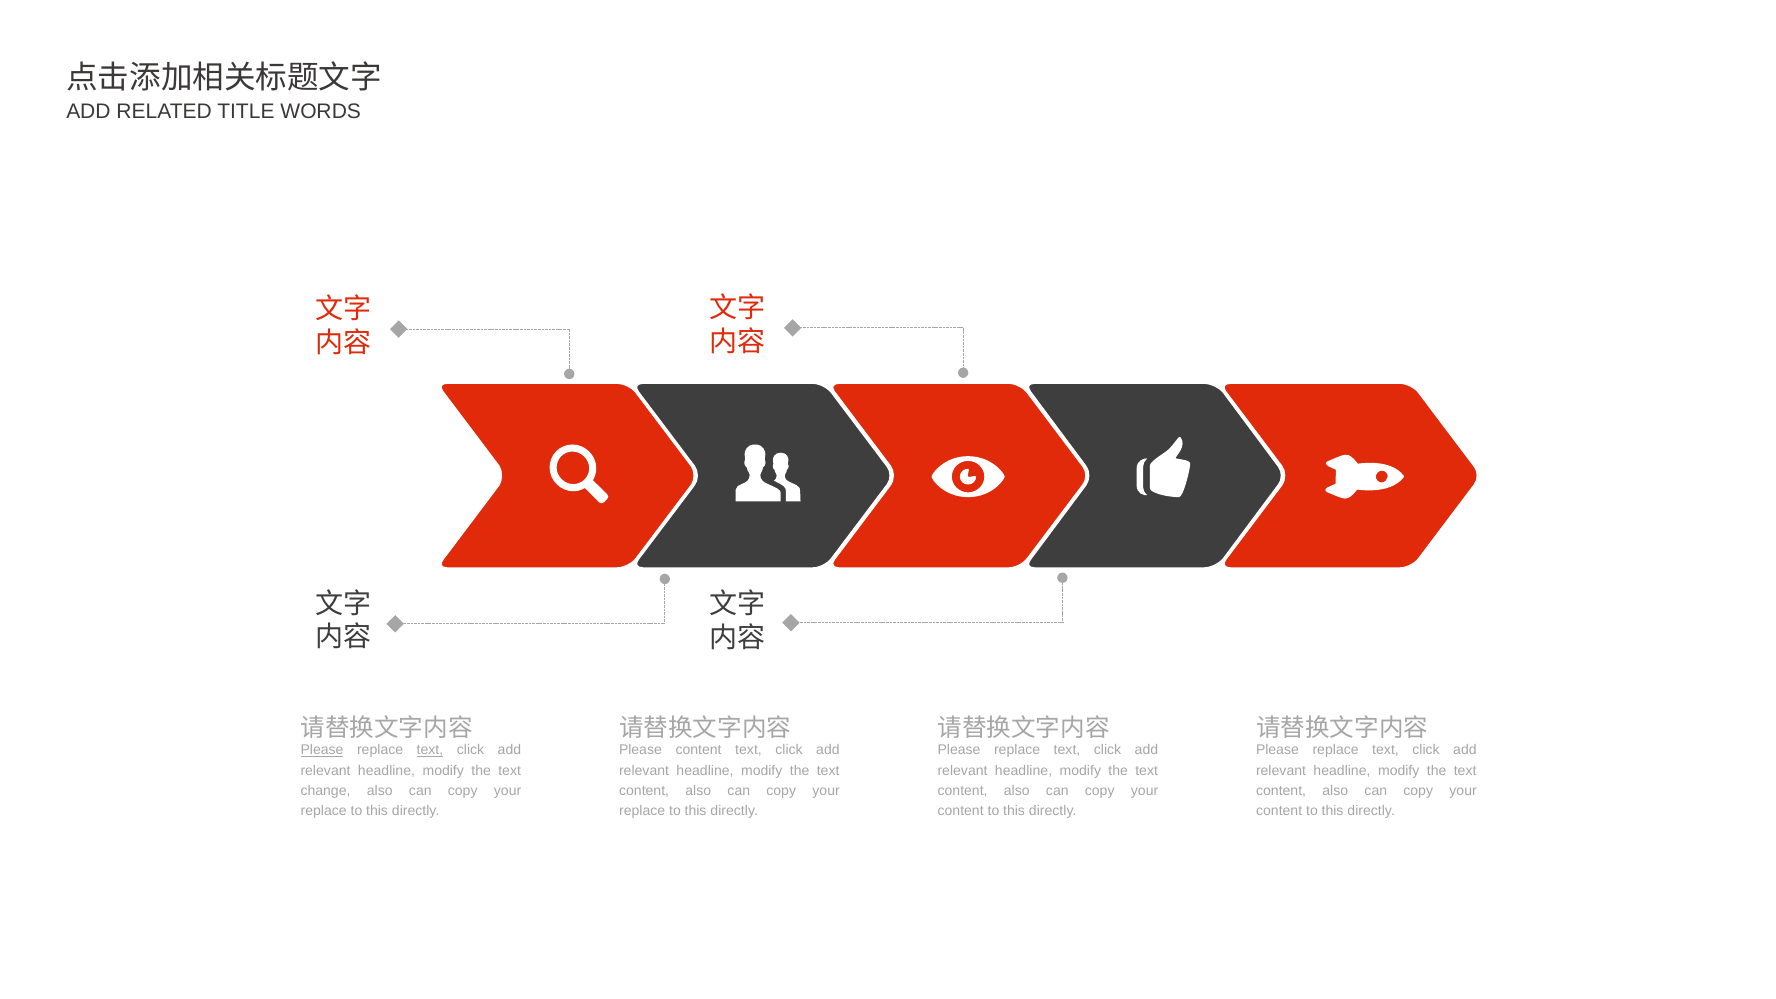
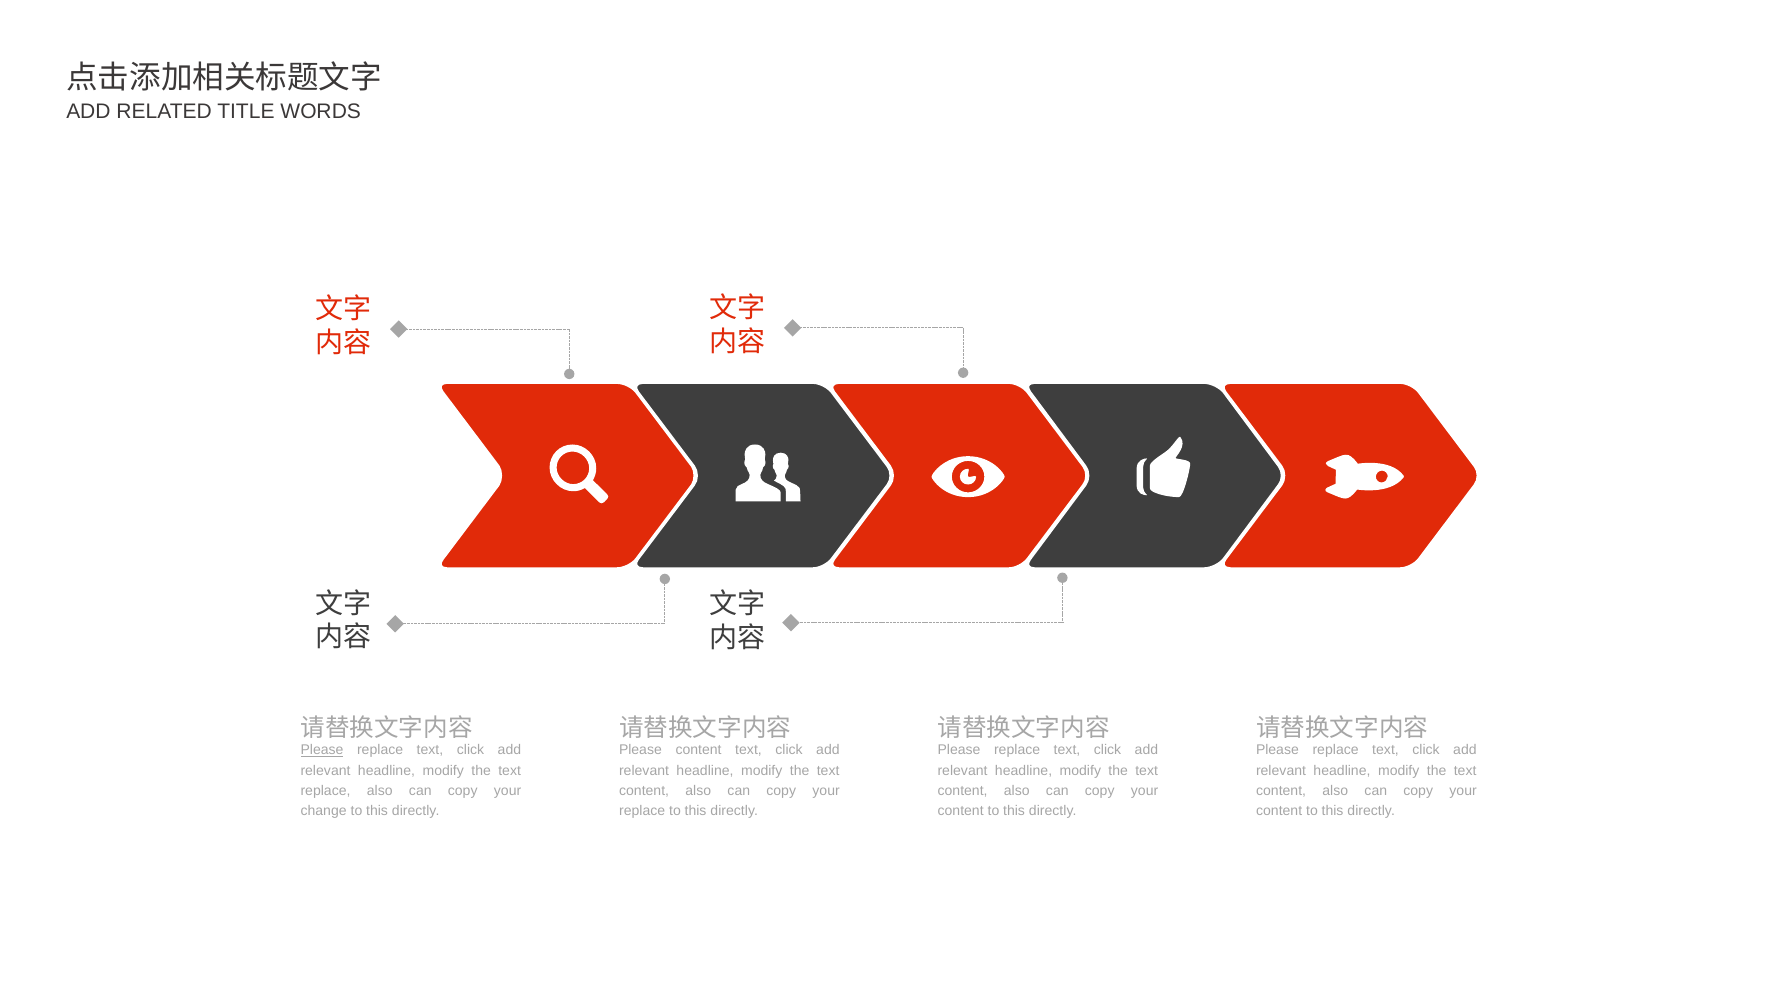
text underline: present -> none (430, 750)
change: change -> replace (326, 791)
replace: replace -> change (324, 811)
